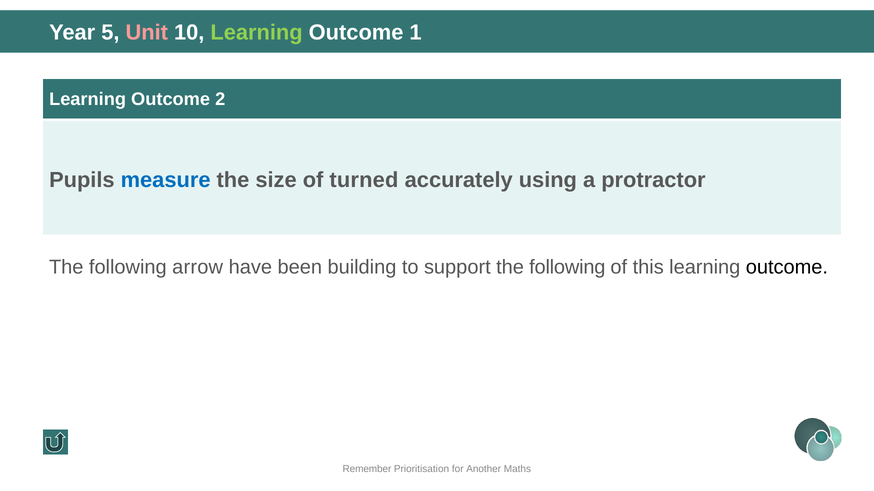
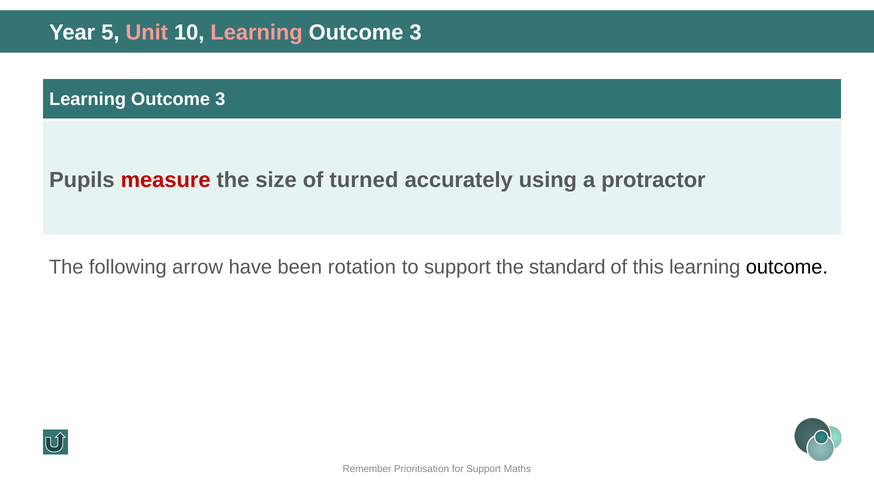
Learning colour: light green -> pink (257, 33)
1: 1 -> 3 (415, 33)
2: 2 -> 3 (220, 100)
measure colour: blue -> red (166, 180)
building: building -> rotation (362, 267)
support the following: following -> standard (567, 267)
for Another: Another -> Support (484, 469)
